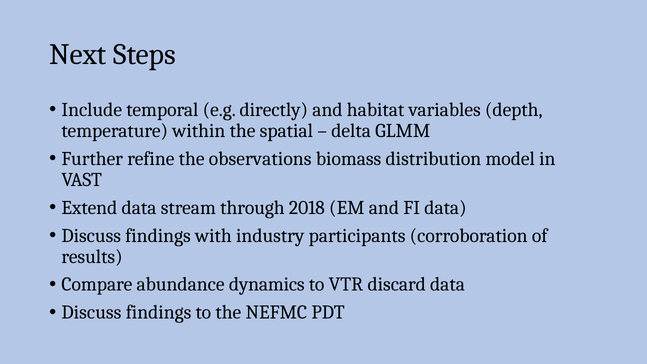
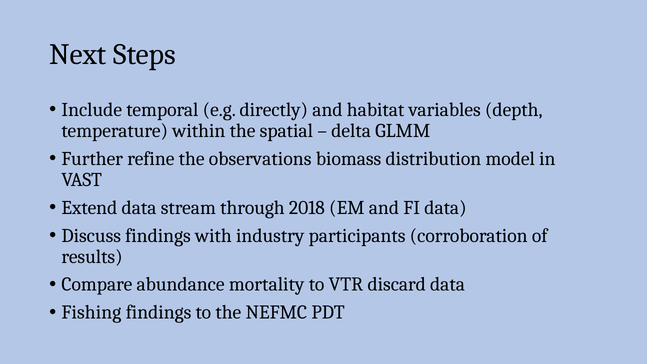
dynamics: dynamics -> mortality (267, 284)
Discuss: Discuss -> Fishing (91, 312)
